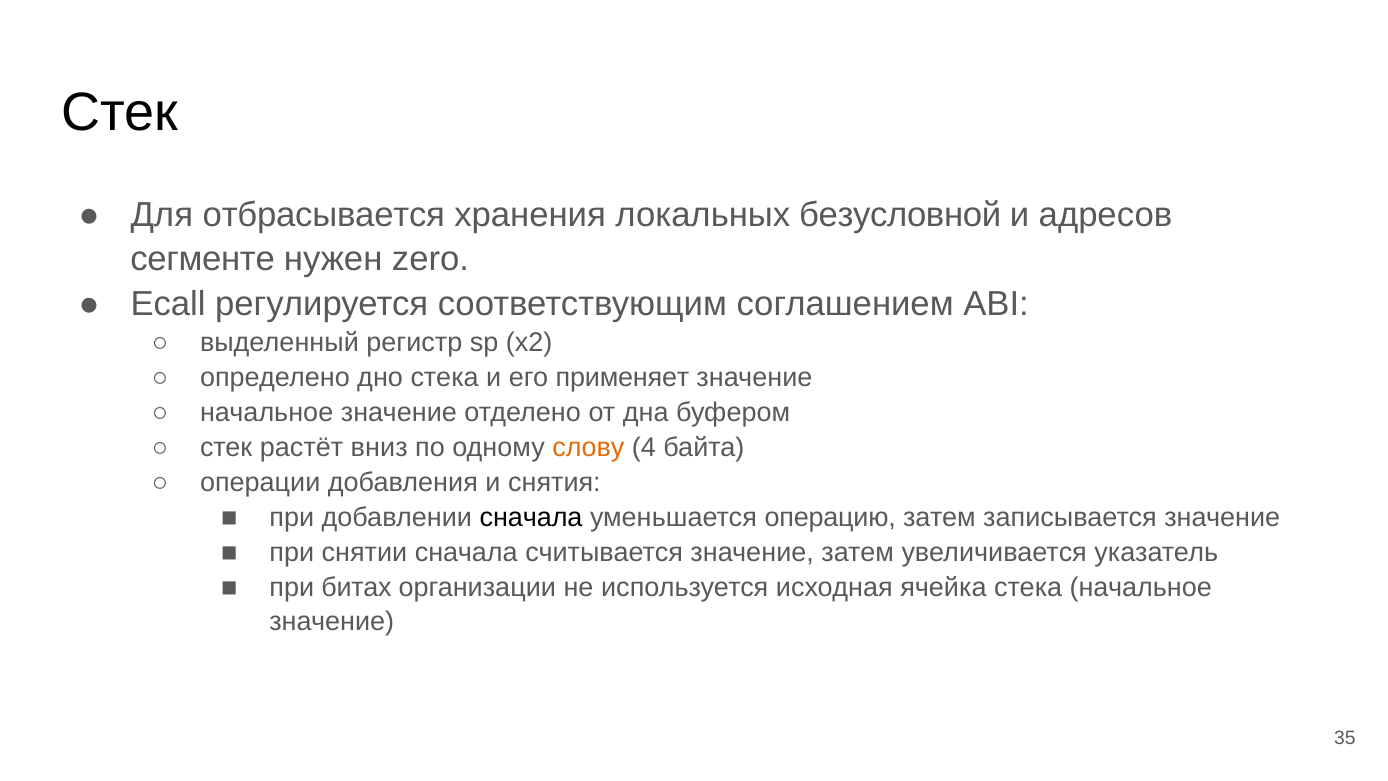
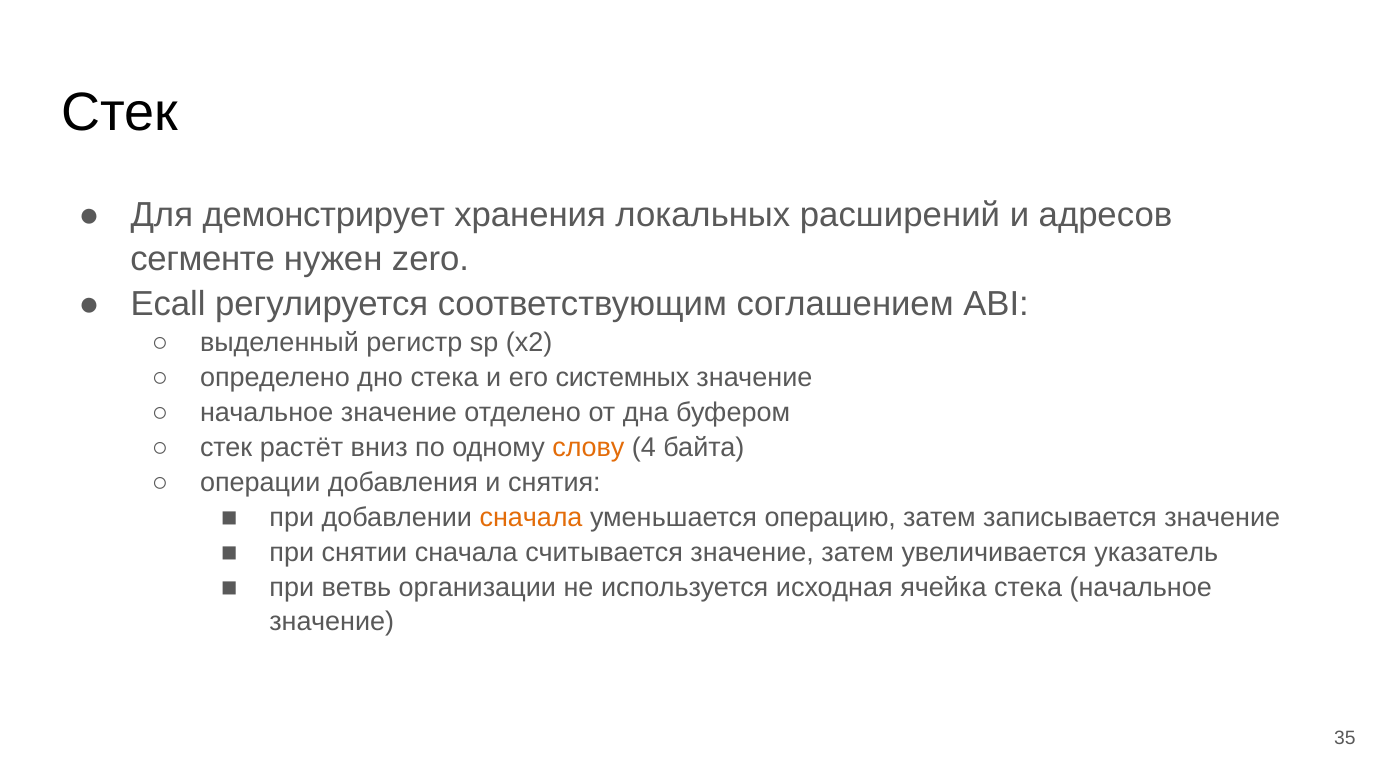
отбрасывается: отбрасывается -> демонстрирует (324, 215)
безусловной: безусловной -> расширений (900, 215)
применяет: применяет -> системных (623, 378)
сначала colour: black -> orange (531, 517)
битах: битах -> ветвь (356, 587)
